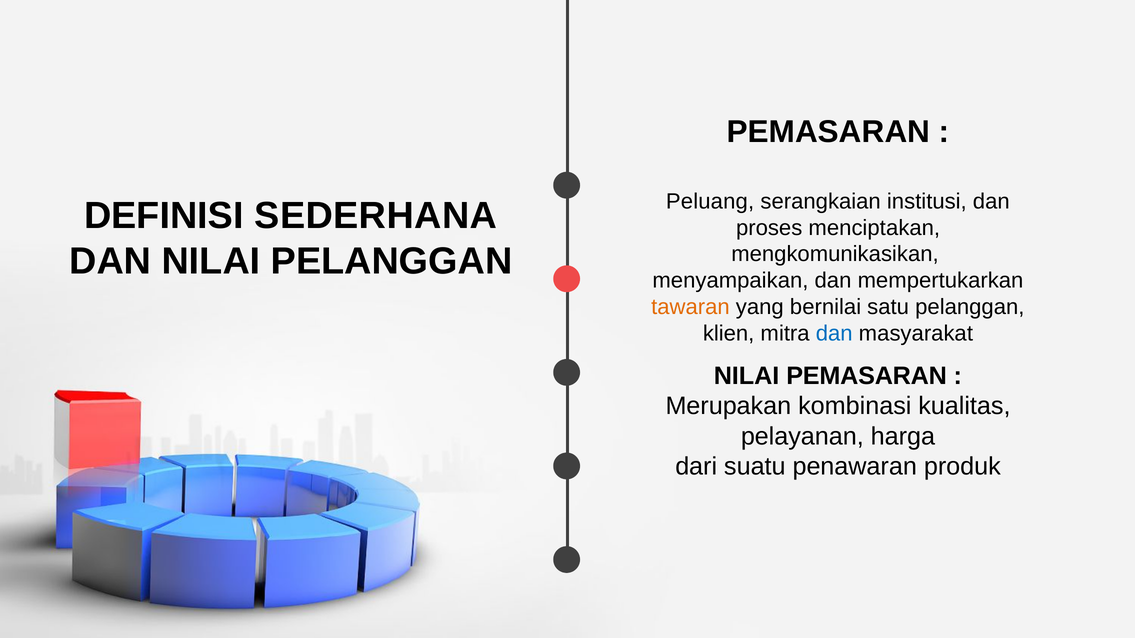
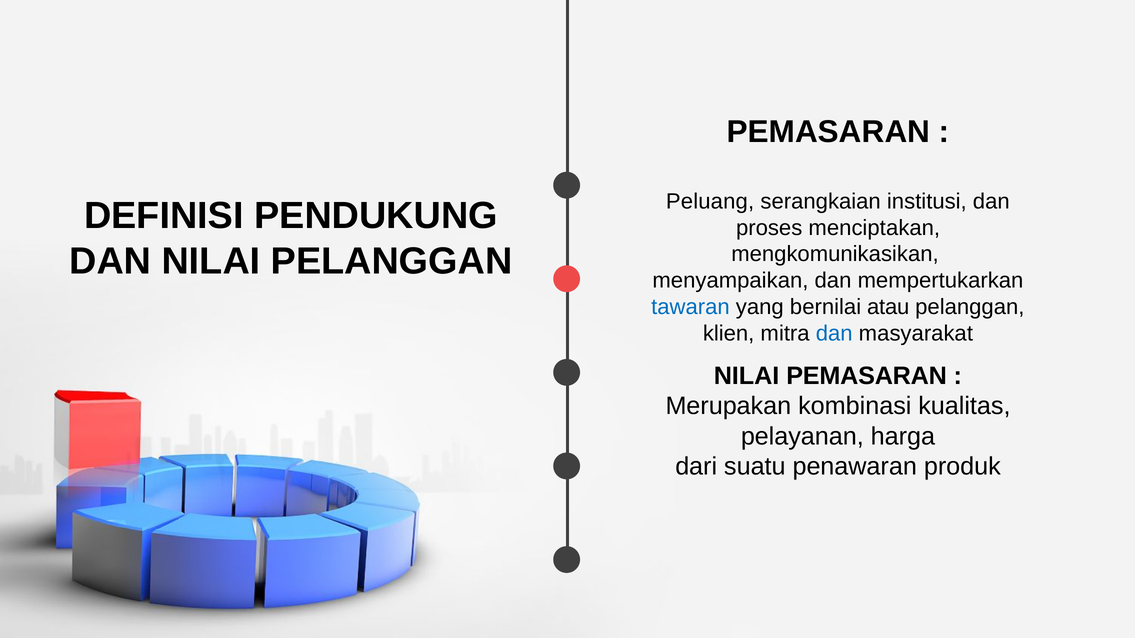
SEDERHANA: SEDERHANA -> PENDUKUNG (376, 216)
tawaran colour: orange -> blue (690, 307)
satu: satu -> atau (888, 307)
